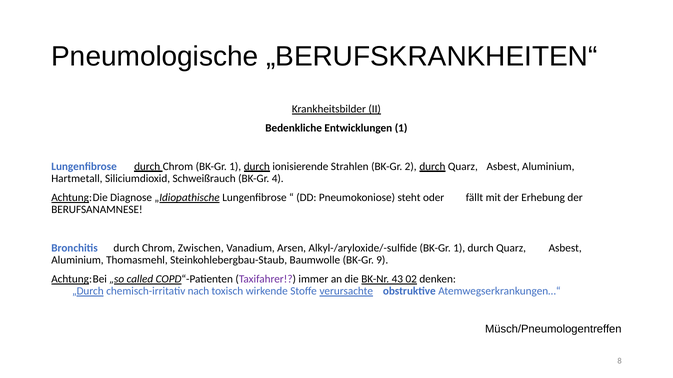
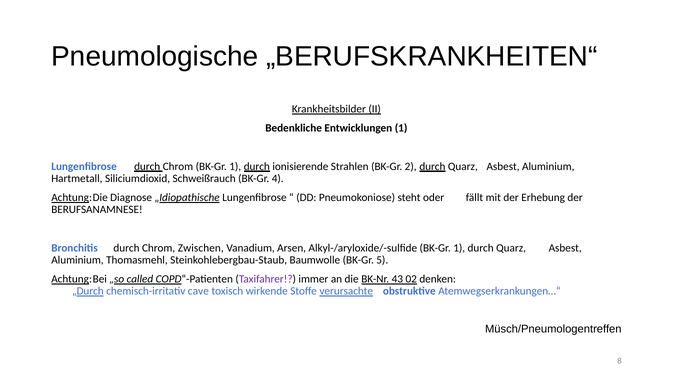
9: 9 -> 5 (382, 260)
nach: nach -> cave (198, 291)
